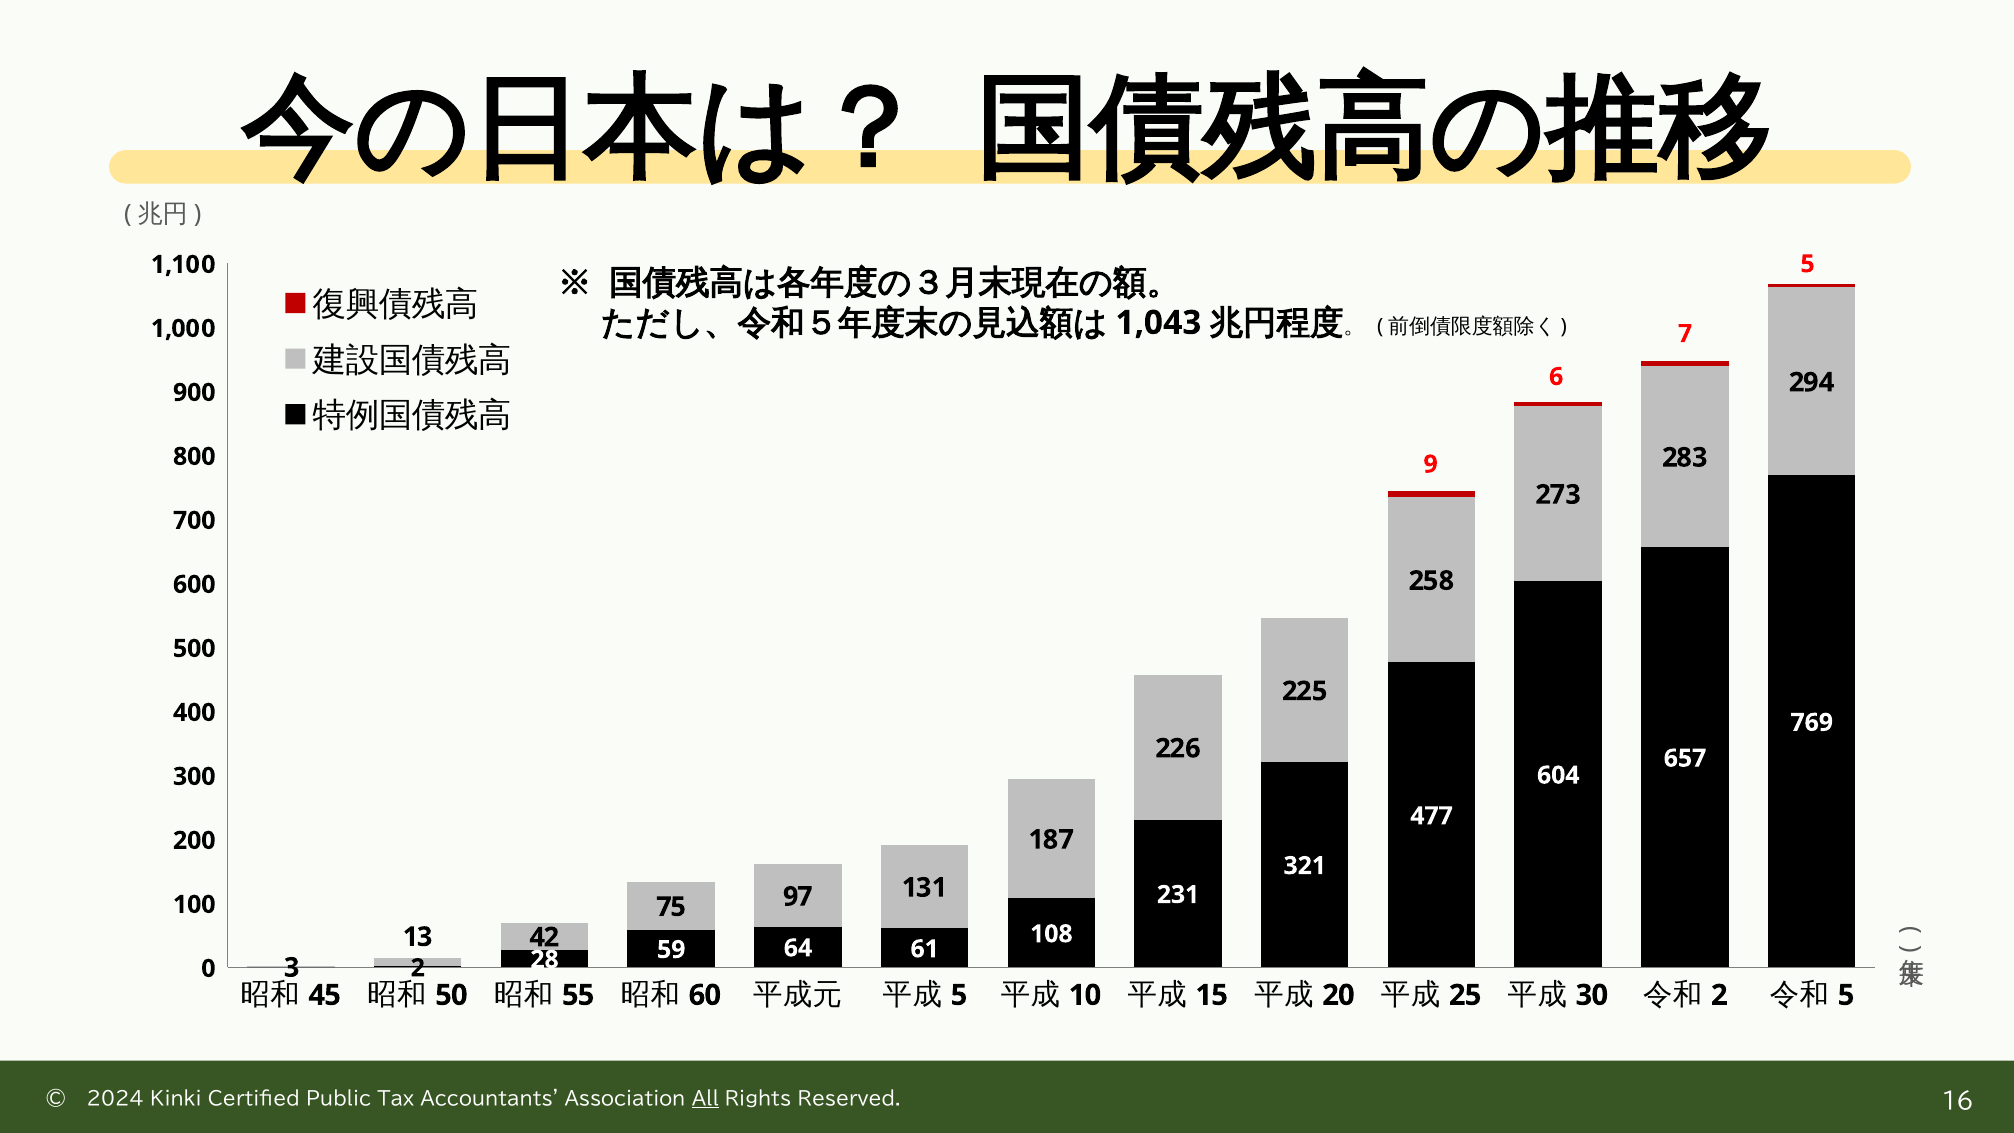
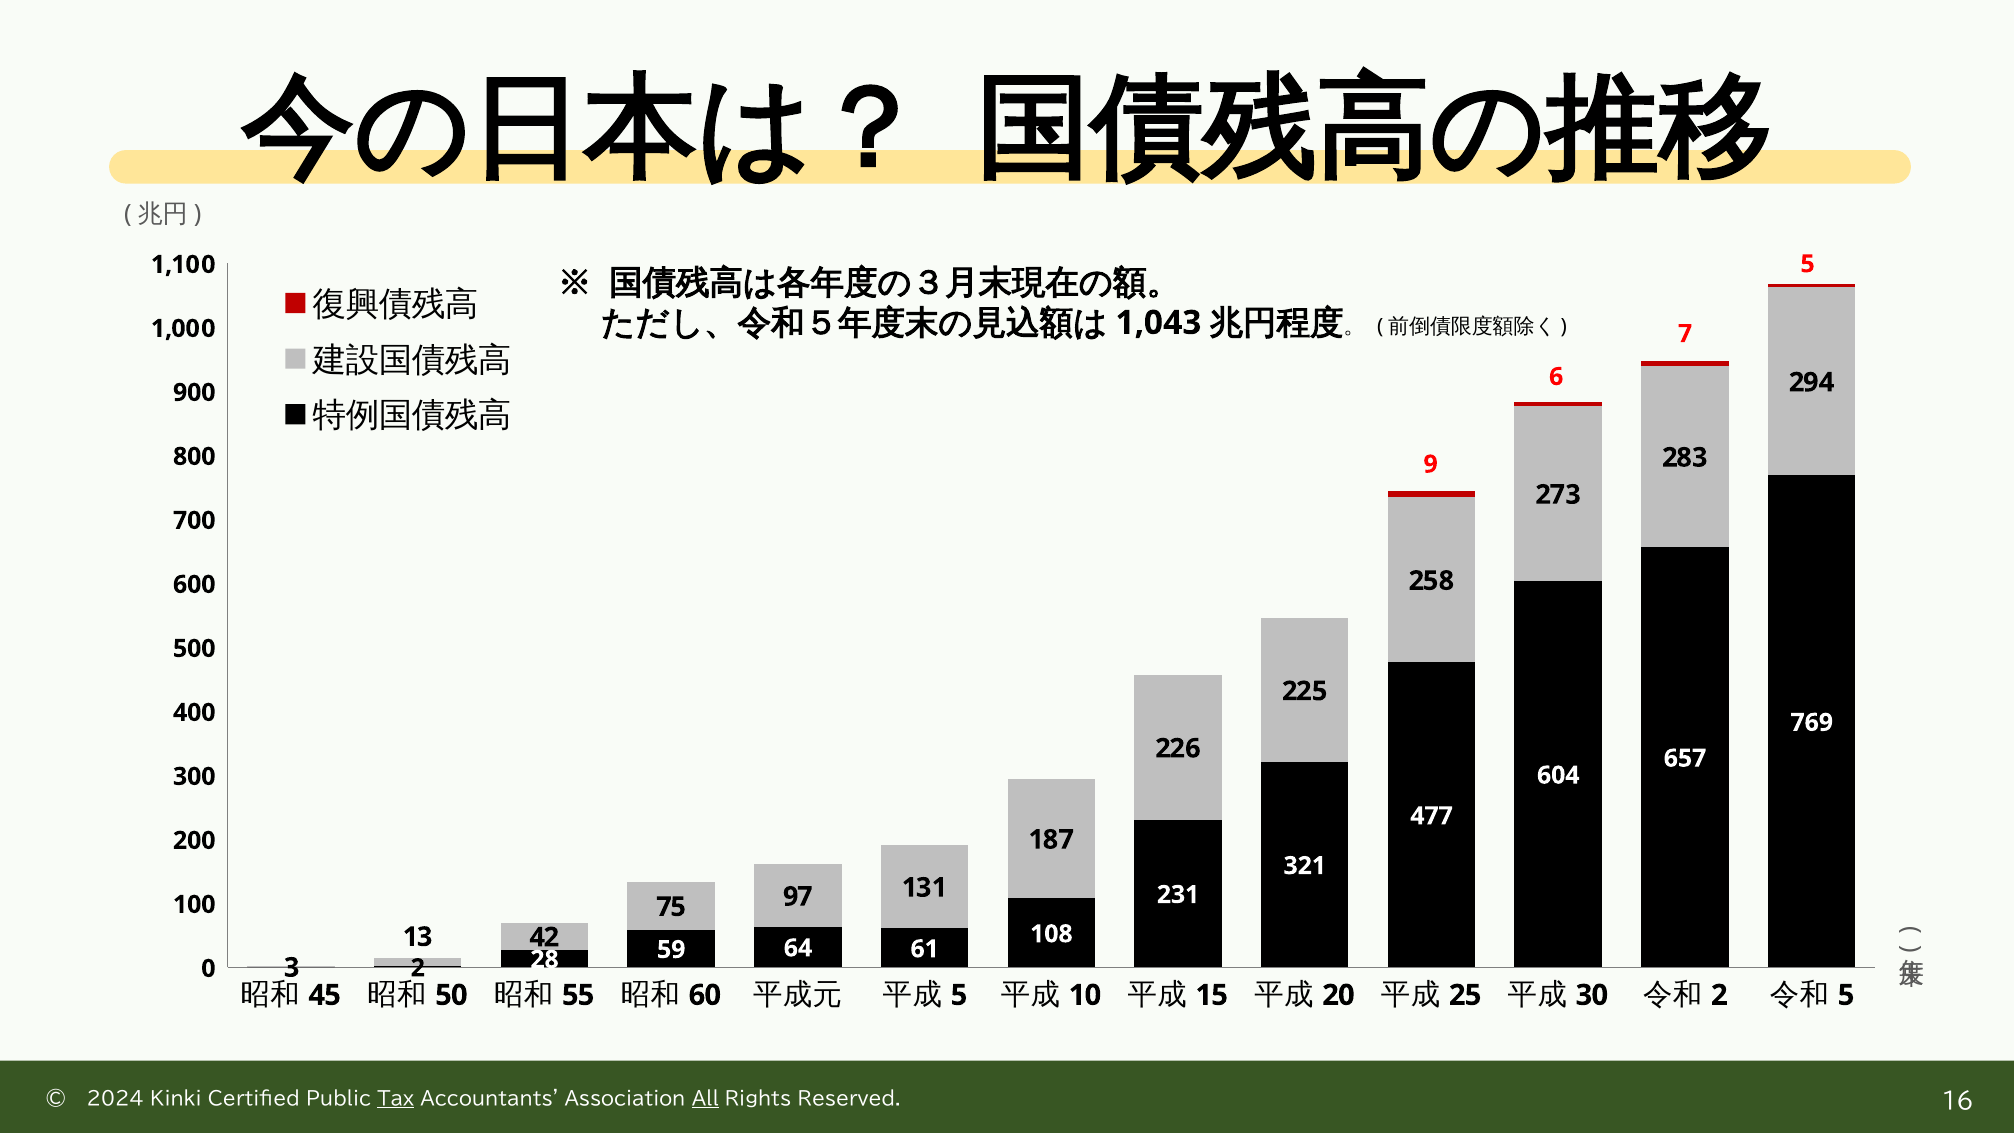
Tax underline: none -> present (396, 1099)
